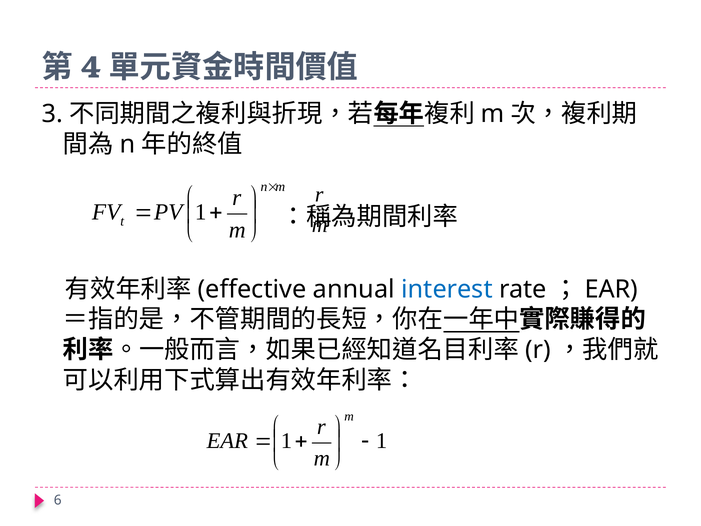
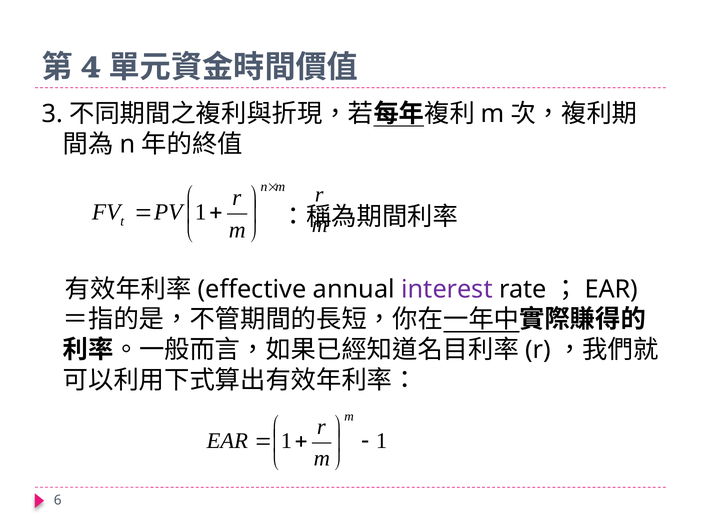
interest colour: blue -> purple (447, 289)
